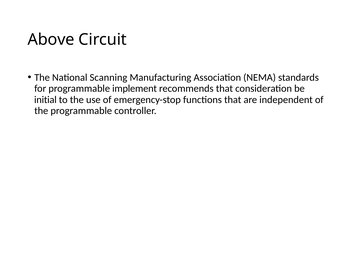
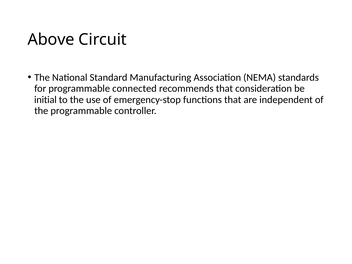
Scanning: Scanning -> Standard (109, 78)
implement: implement -> connected (134, 89)
